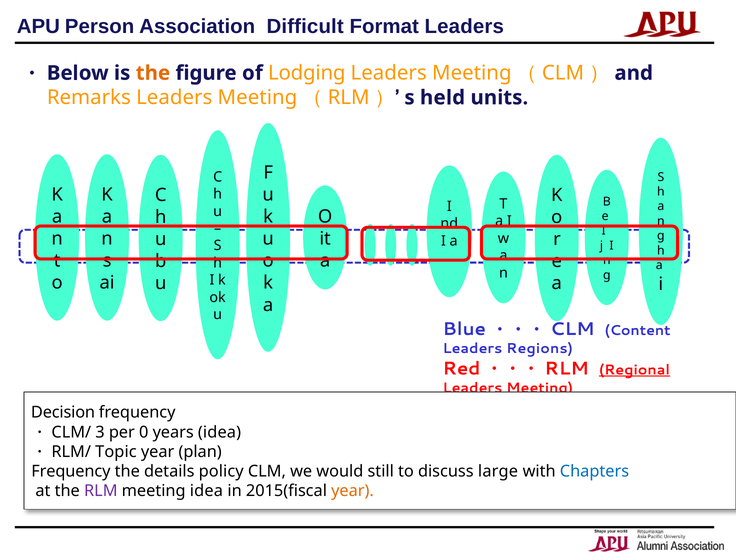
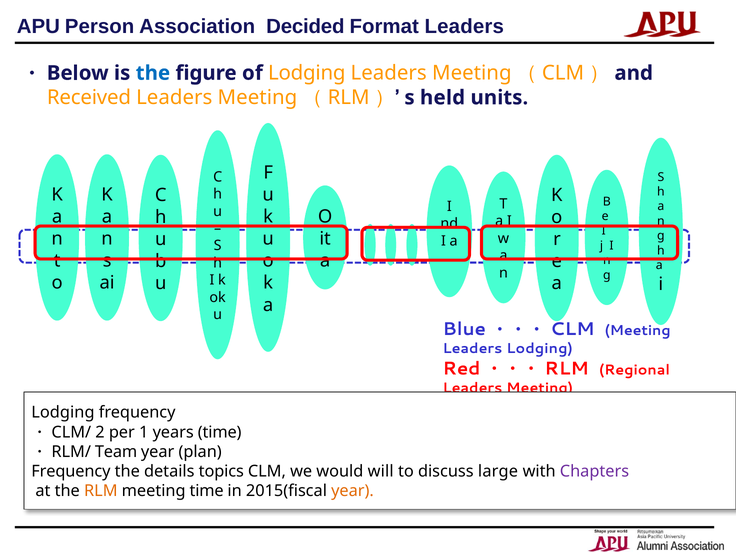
Difficult: Difficult -> Decided (305, 27)
the colour: orange -> blue (153, 73)
Remarks: Remarks -> Received (89, 98)
Content: Content -> Meeting (638, 331)
Leaders Regions: Regions -> Lodging (540, 349)
Regional underline: present -> none (634, 370)
Decision: Decision -> Lodging (63, 413)
3: 3 -> 2 (100, 432)
0: 0 -> 1 (144, 432)
years idea: idea -> time (220, 432)
Topic: Topic -> Team (116, 452)
policy: policy -> topics (221, 471)
still: still -> will (381, 471)
Chapters colour: blue -> purple (594, 471)
RLM colour: purple -> orange (101, 491)
meeting idea: idea -> time (207, 491)
